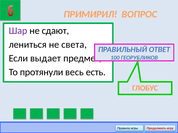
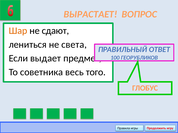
ПРИМИРИЛ: ПРИМИРИЛ -> ВЫРАСТАЕТ (90, 14)
Шар colour: purple -> orange (18, 31)
протянули: протянули -> советника (42, 72)
есть: есть -> того (96, 72)
